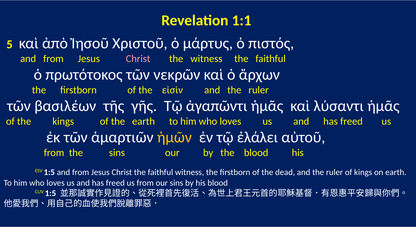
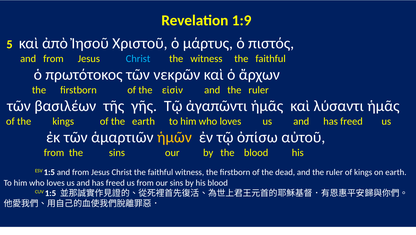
1:1: 1:1 -> 1:9 (242, 21)
Christ colour: pink -> light blue (138, 59)
ἐλάλει: ἐλάλει -> ὀπίσω (257, 137)
